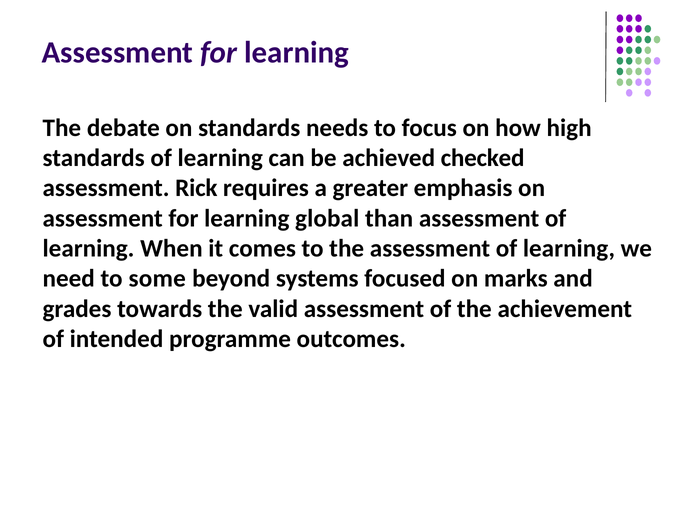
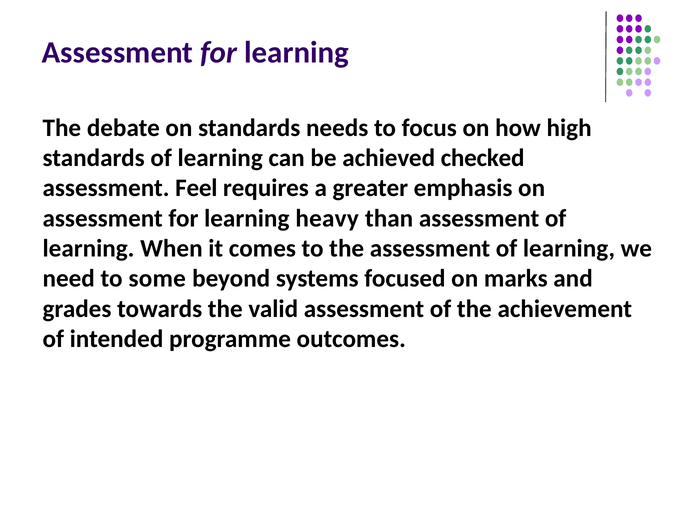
Rick: Rick -> Feel (196, 188)
global: global -> heavy (327, 218)
